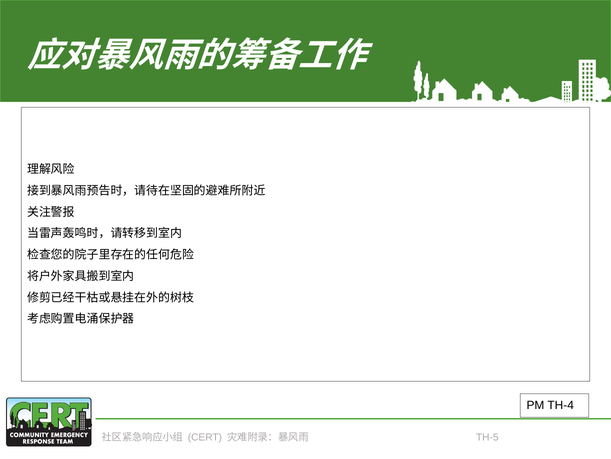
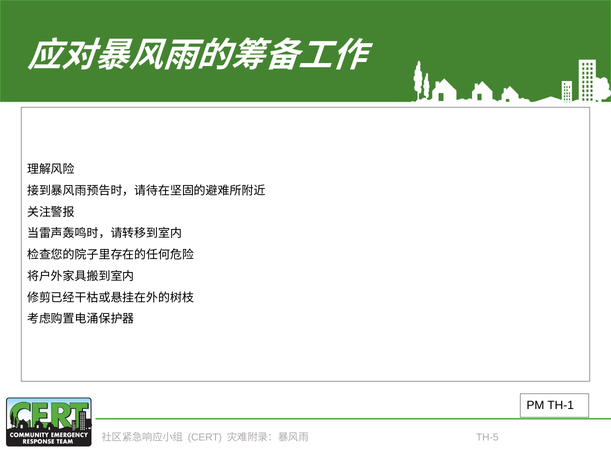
TH-4: TH-4 -> TH-1 (561, 405)
